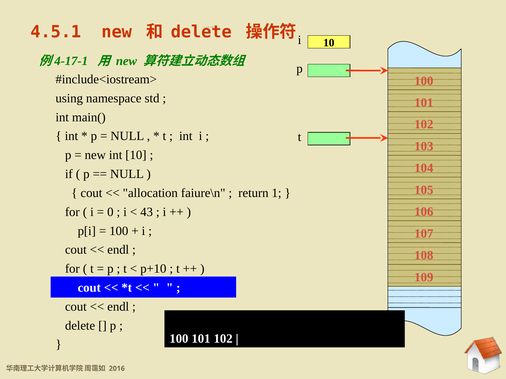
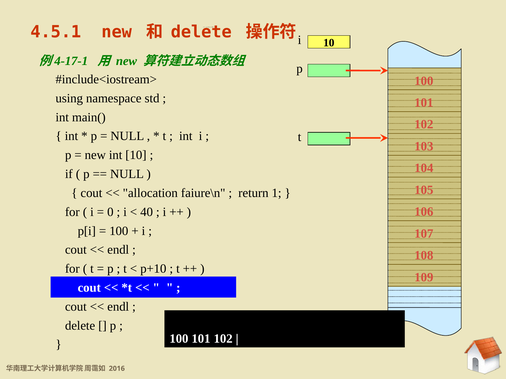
43: 43 -> 40 (147, 212)
